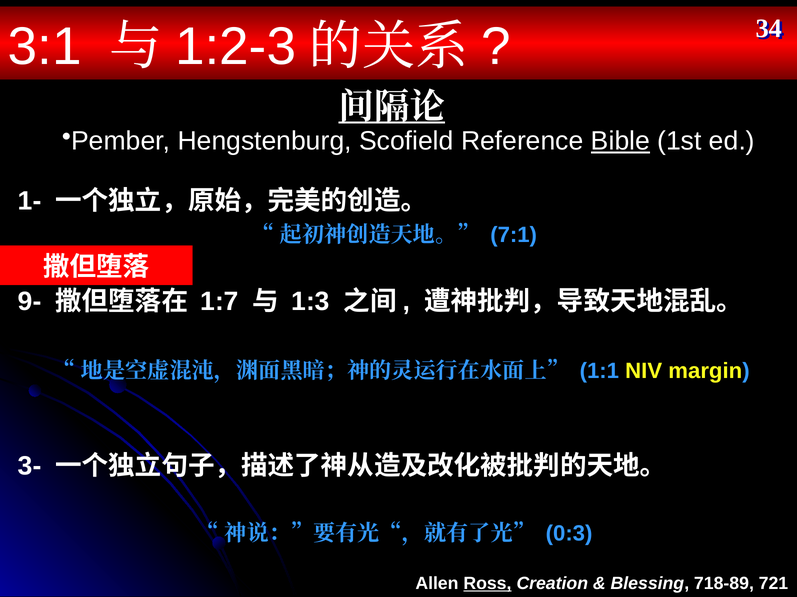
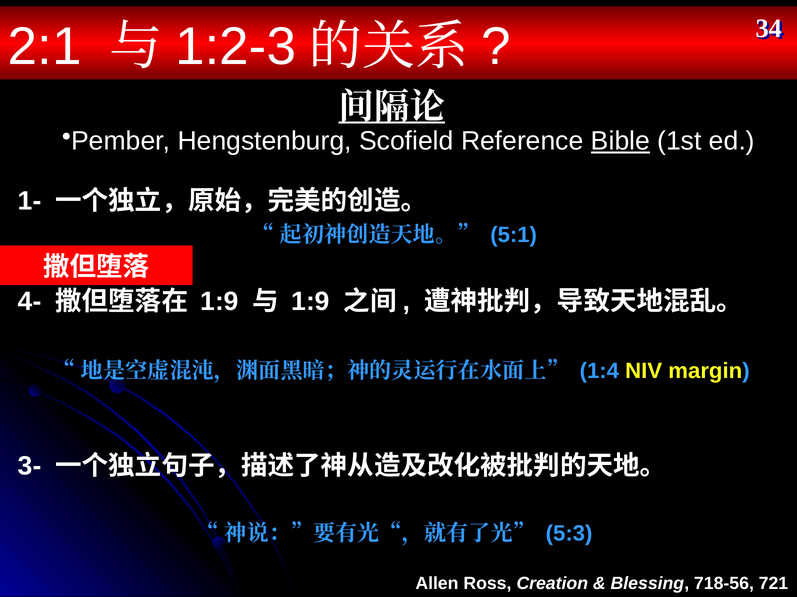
3:1: 3:1 -> 2:1 (45, 47)
7:1: 7:1 -> 5:1 (514, 235)
9-: 9- -> 4- (30, 302)
1:7: 1:7 -> 1:9 (220, 302)
1:3: 1:3 -> 1:9 (311, 302)
1:1: 1:1 -> 1:4 (599, 371)
0:3: 0:3 -> 5:3 (569, 534)
Ross underline: present -> none (487, 584)
718-89: 718-89 -> 718-56 (724, 584)
